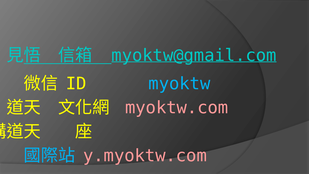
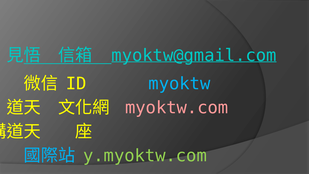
y.myoktw.com colour: pink -> light green (145, 156)
